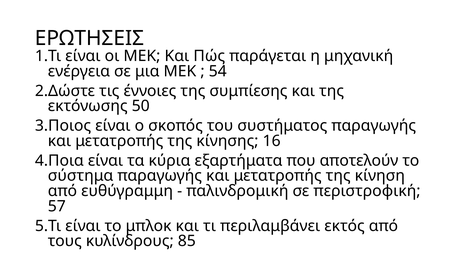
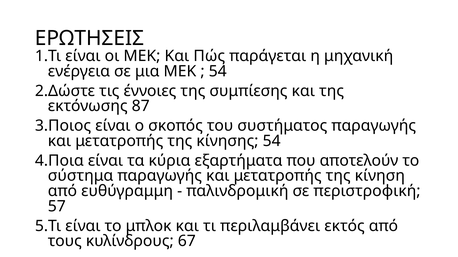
50: 50 -> 87 (141, 106)
κίνησης 16: 16 -> 54 (272, 141)
85: 85 -> 67 (187, 242)
